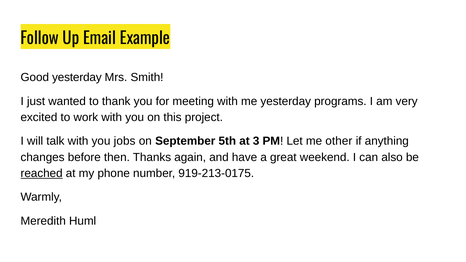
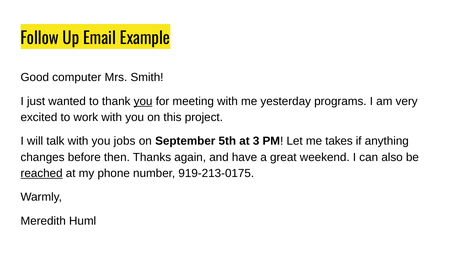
Good yesterday: yesterday -> computer (77, 77)
you underline: none -> present (143, 101)
other: other -> takes (339, 141)
